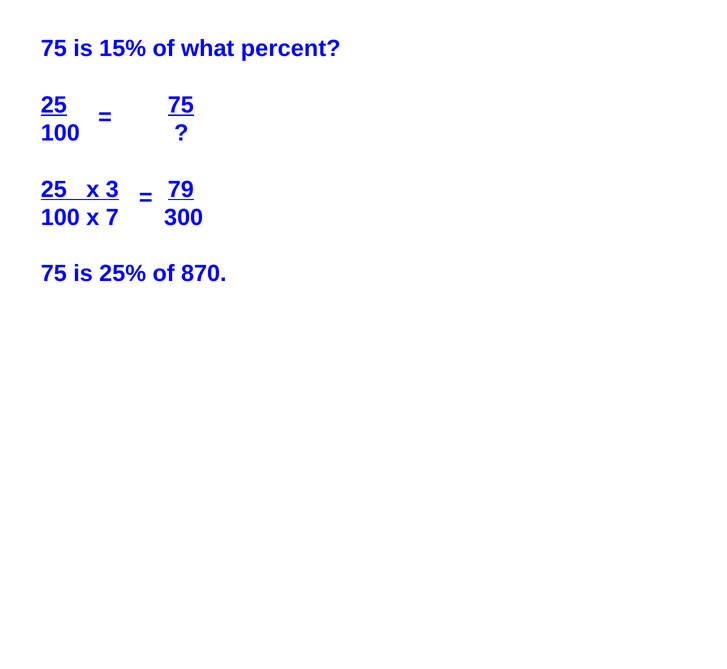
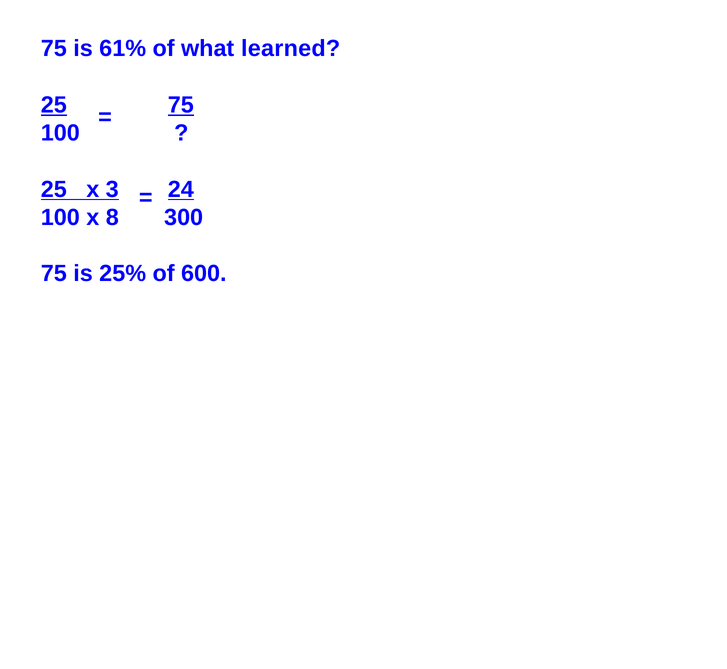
15%: 15% -> 61% (123, 49)
percent: percent -> learned (291, 49)
79: 79 -> 24 (181, 189)
7: 7 -> 8 (112, 218)
870: 870 -> 600 (204, 274)
